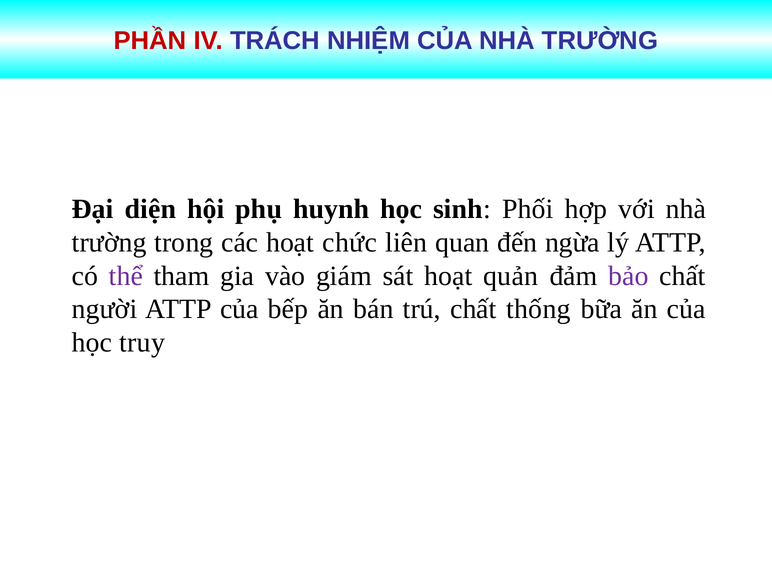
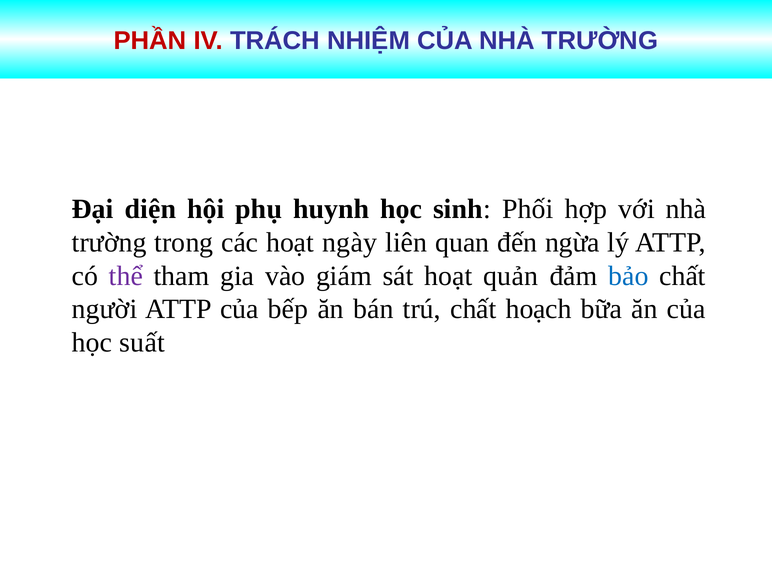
chức: chức -> ngày (350, 242)
bảo colour: purple -> blue (628, 276)
thống: thống -> hoạch (539, 309)
truy: truy -> suất (142, 343)
